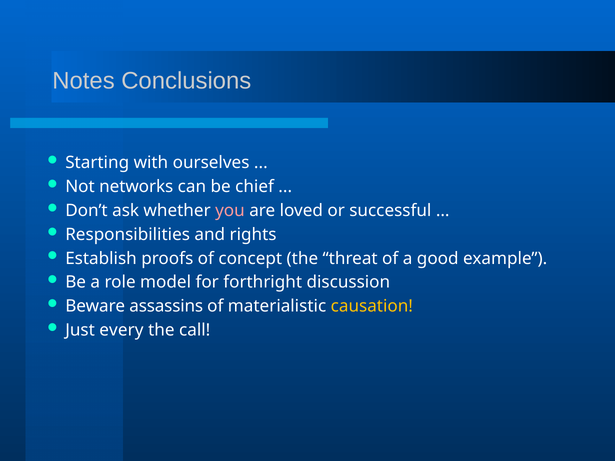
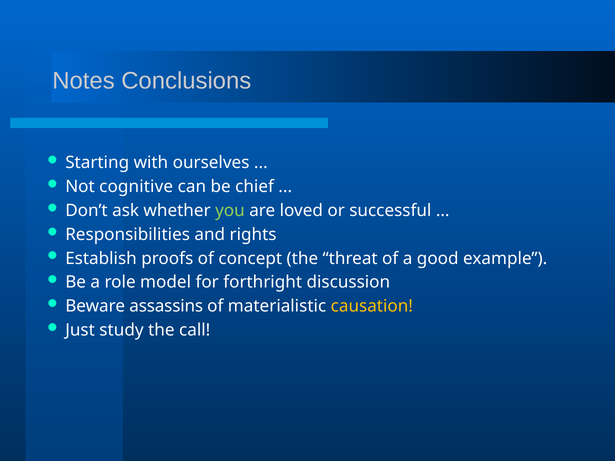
networks: networks -> cognitive (136, 187)
you colour: pink -> light green (230, 211)
every: every -> study (121, 330)
